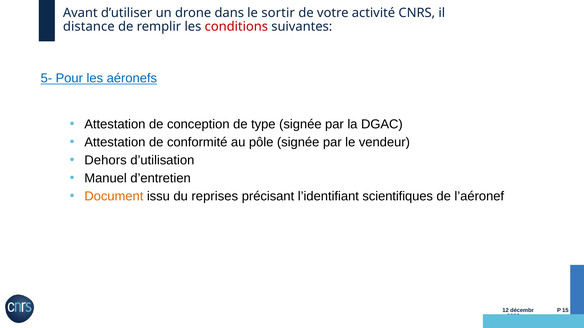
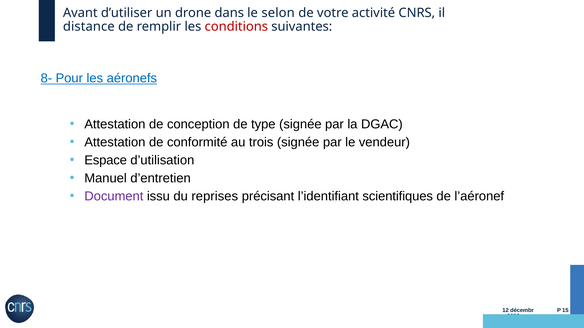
sortir: sortir -> selon (278, 13)
5-: 5- -> 8- (46, 78)
pôle: pôle -> trois (261, 142)
Dehors: Dehors -> Espace (106, 160)
Document colour: orange -> purple (114, 197)
